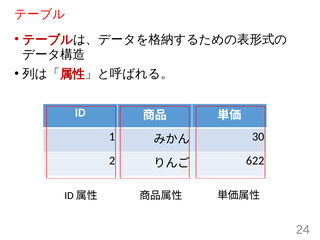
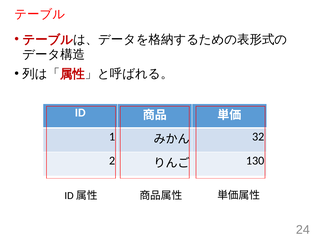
30: 30 -> 32 (258, 137)
622: 622 -> 130 (255, 161)
